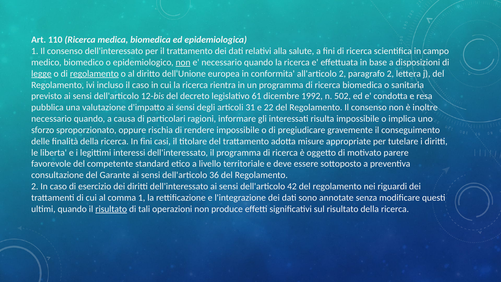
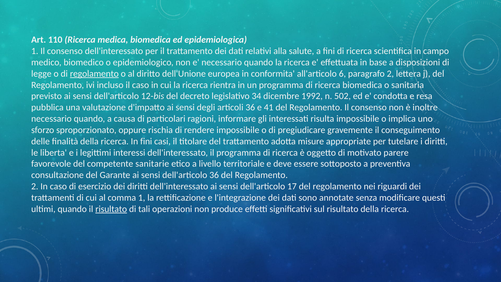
non underline: present -> none (183, 62)
legge underline: present -> none (41, 74)
all'articolo 2: 2 -> 6 (342, 74)
61: 61 -> 34 (256, 96)
articoli 31: 31 -> 36 (250, 107)
22: 22 -> 41 (269, 107)
standard: standard -> sanitarie (152, 164)
42: 42 -> 17 (292, 186)
